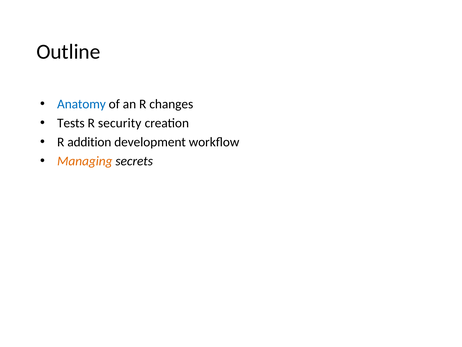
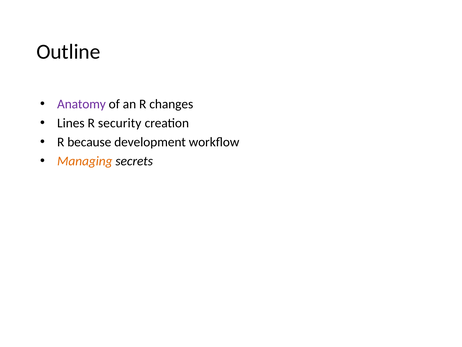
Anatomy colour: blue -> purple (81, 104)
Tests: Tests -> Lines (71, 123)
addition: addition -> because (89, 142)
